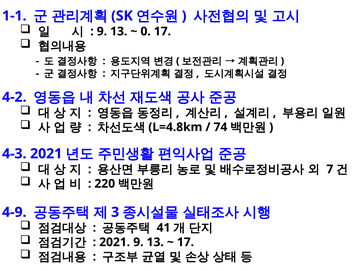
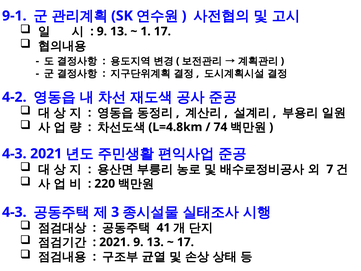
1-1: 1-1 -> 9-1 (14, 16)
0: 0 -> 1 (146, 31)
4-9: 4-9 -> 4-3 (14, 212)
